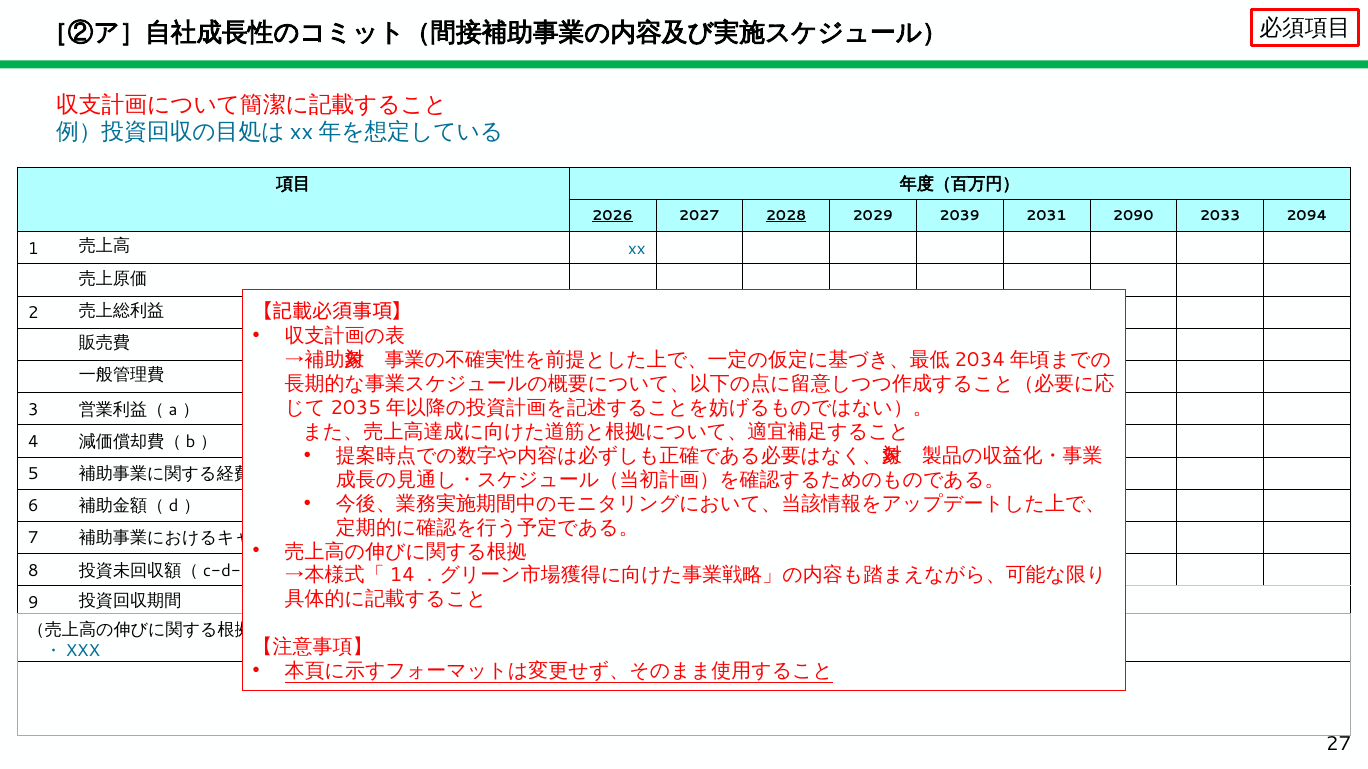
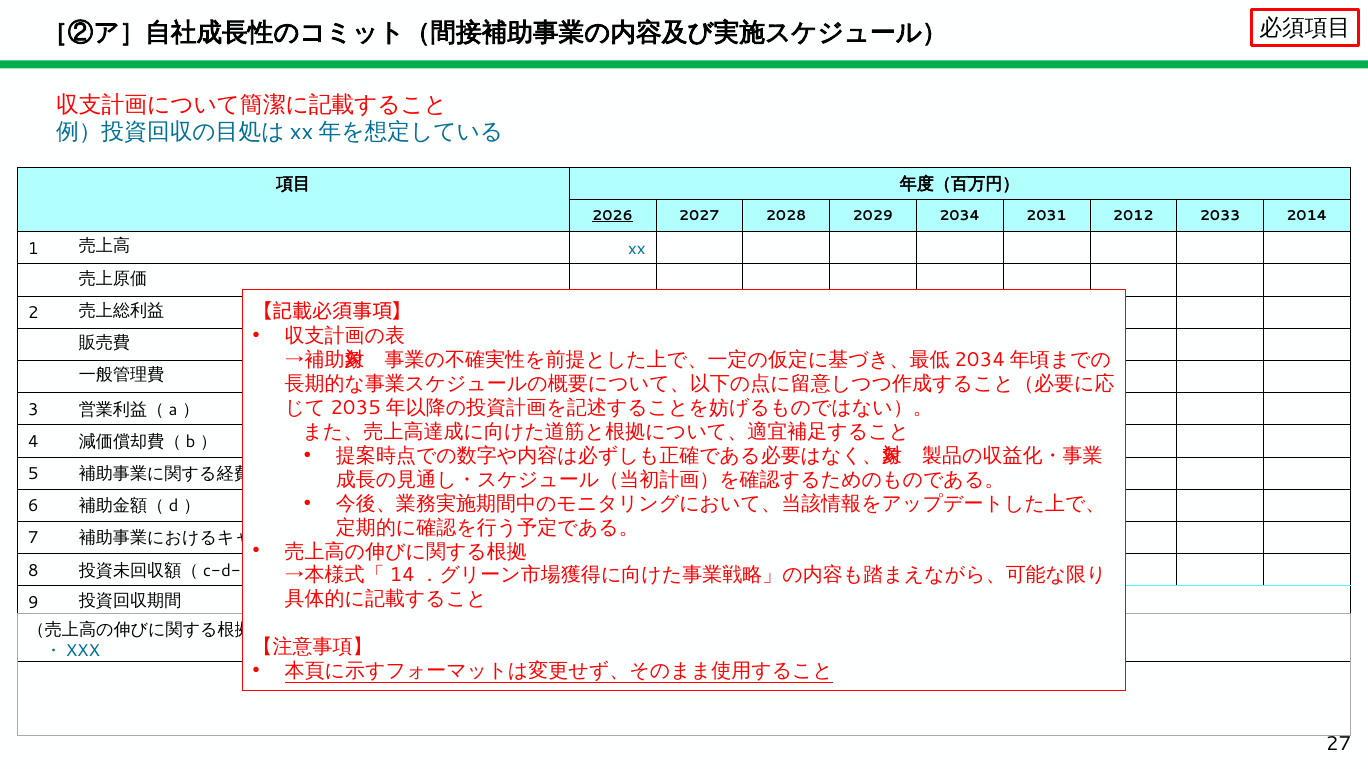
2028 underline: present -> none (786, 216)
2039: 2039 -> 2034 (960, 216)
2090: 2090 -> 2012 (1133, 216)
2094: 2094 -> 2014 (1307, 216)
